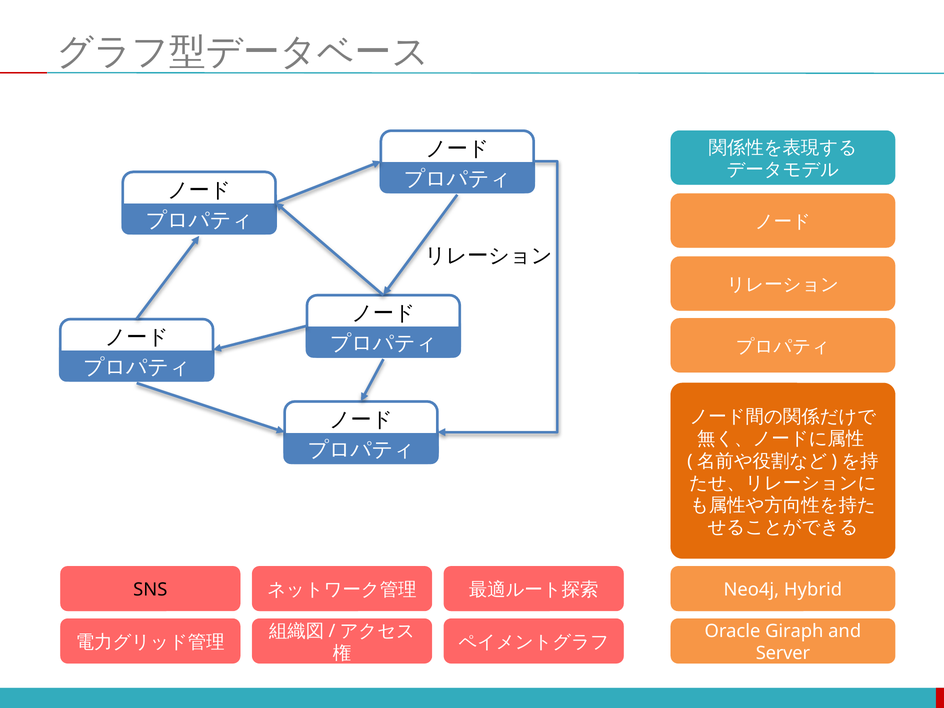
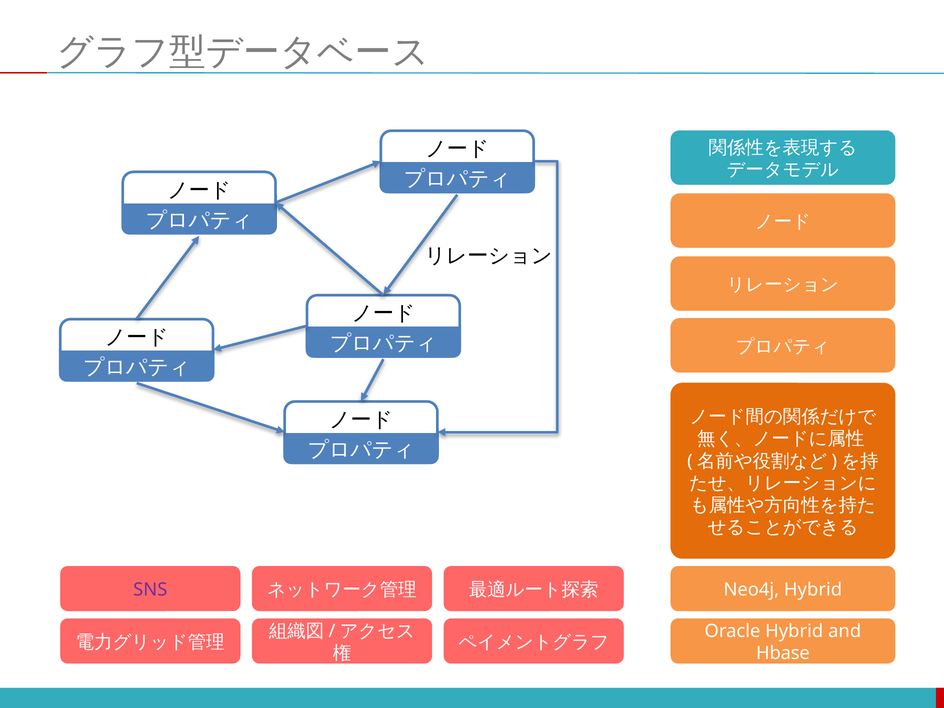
SNS colour: black -> purple (150, 590)
Oracle Giraph: Giraph -> Hybrid (794, 631)
Server: Server -> Hbase (783, 653)
